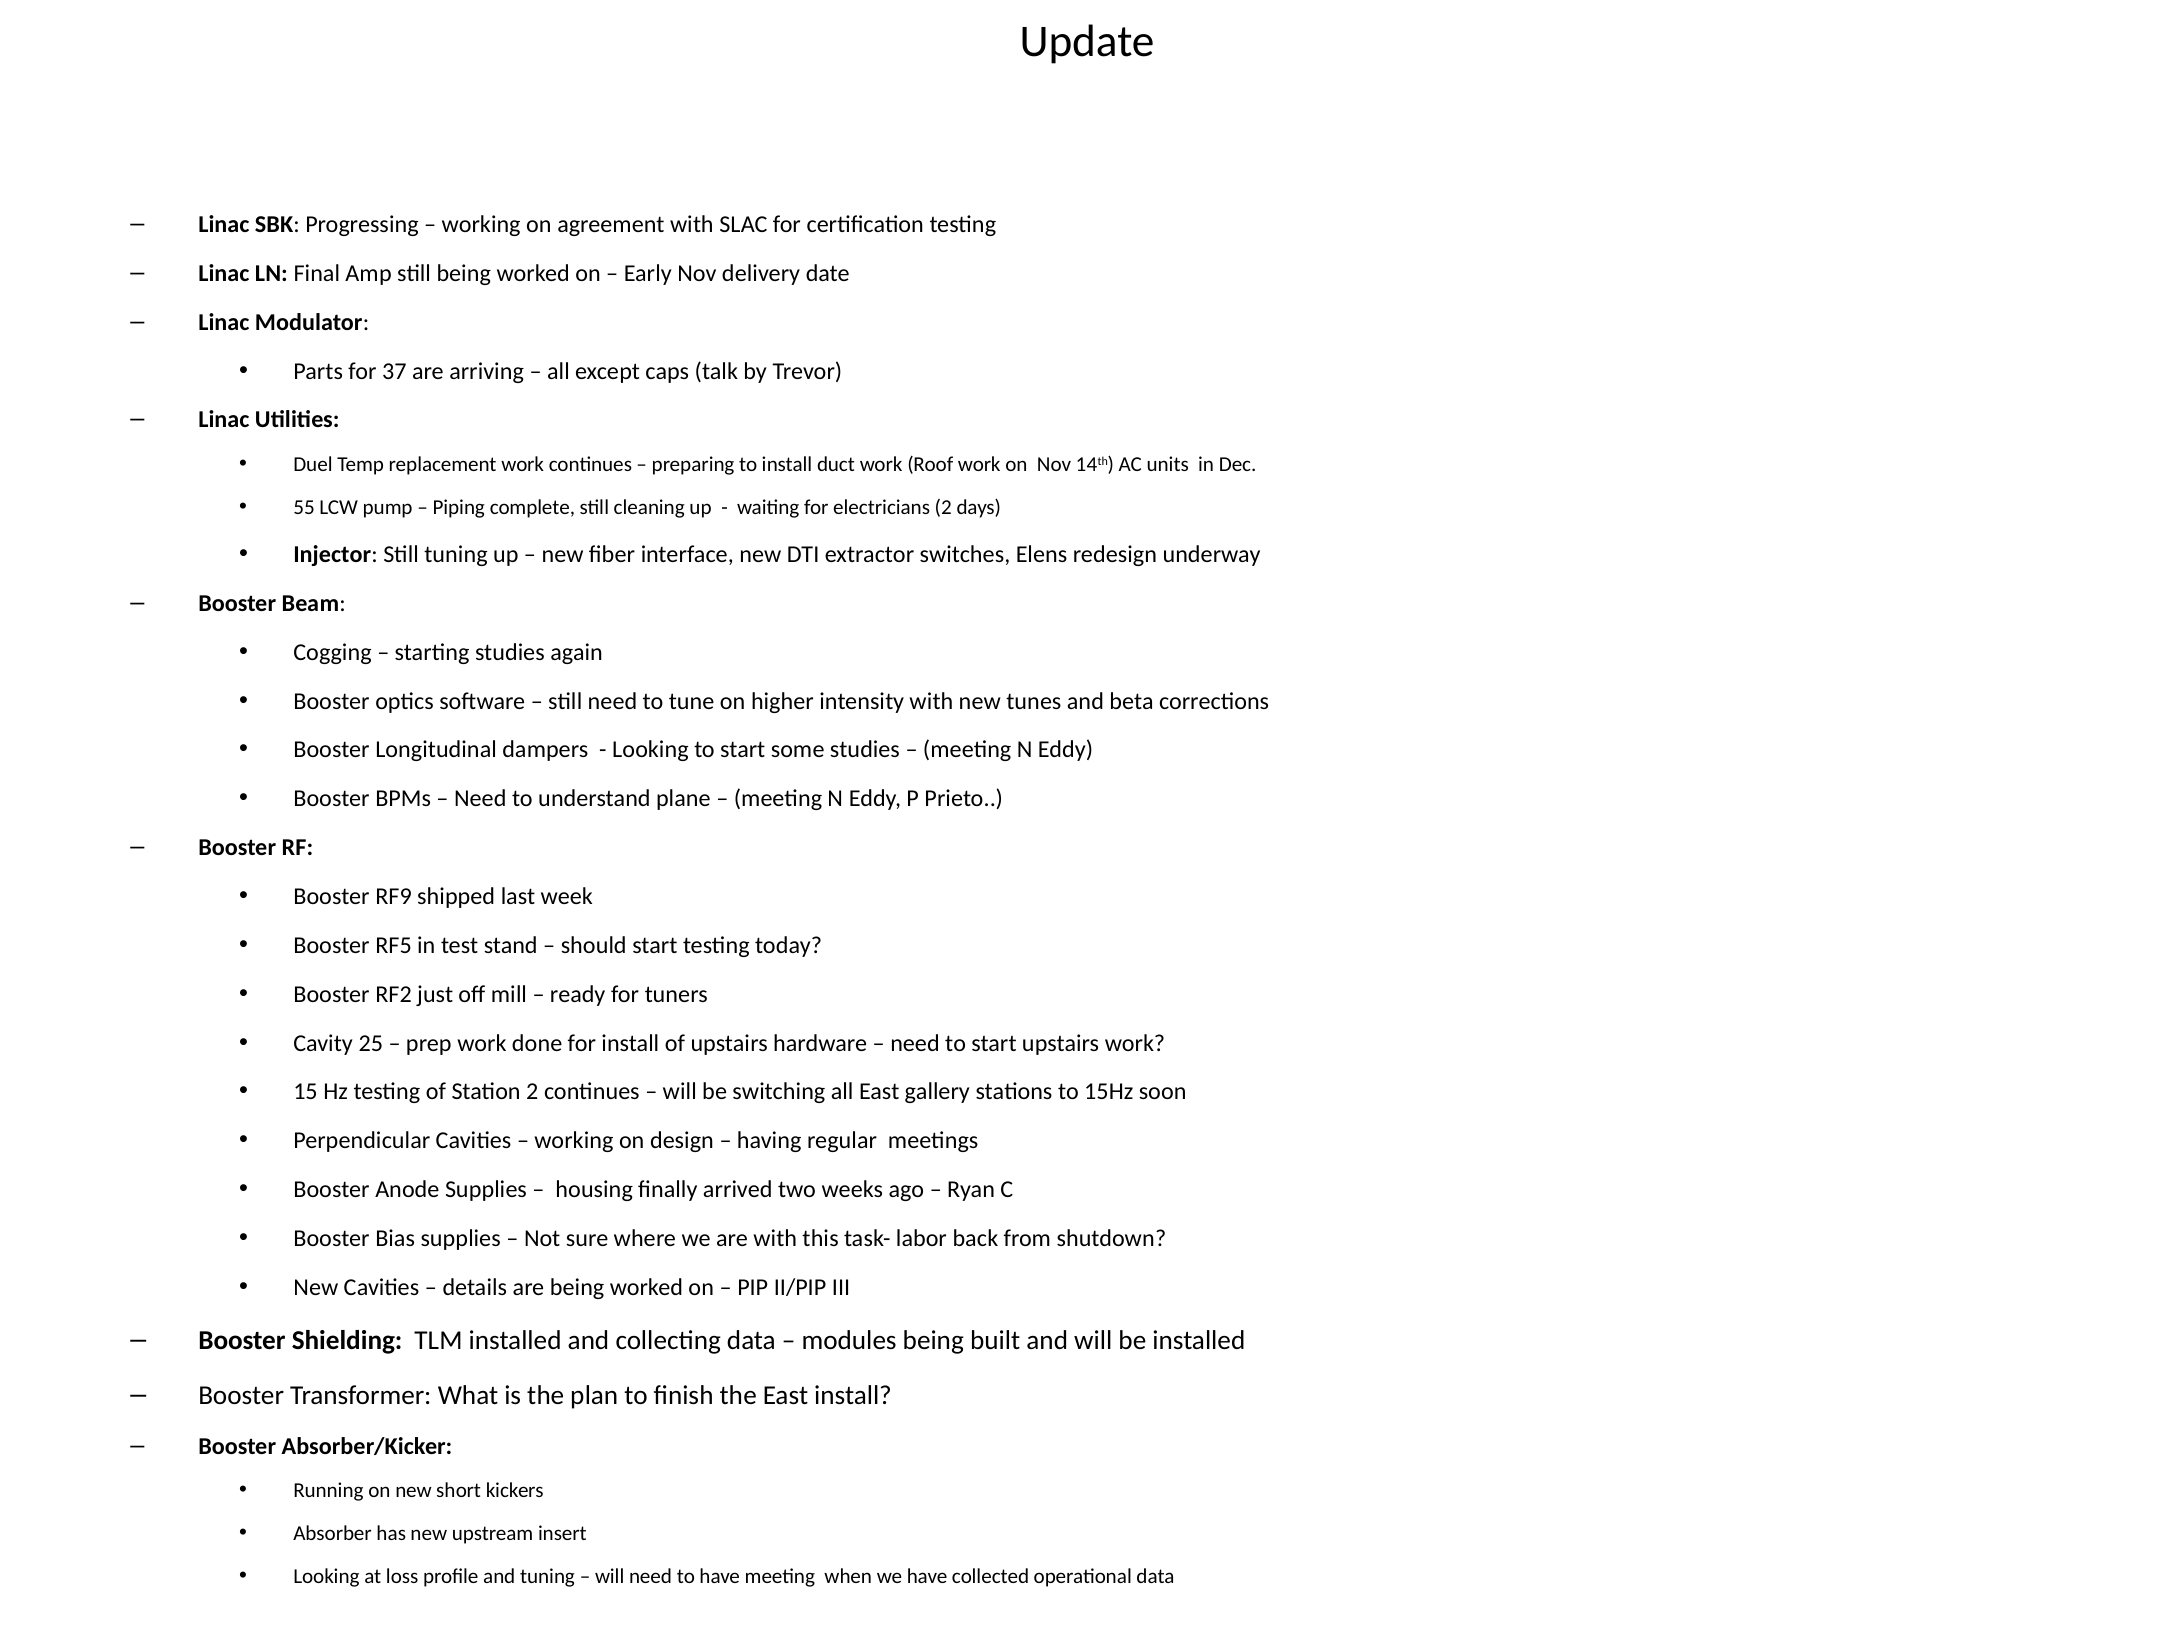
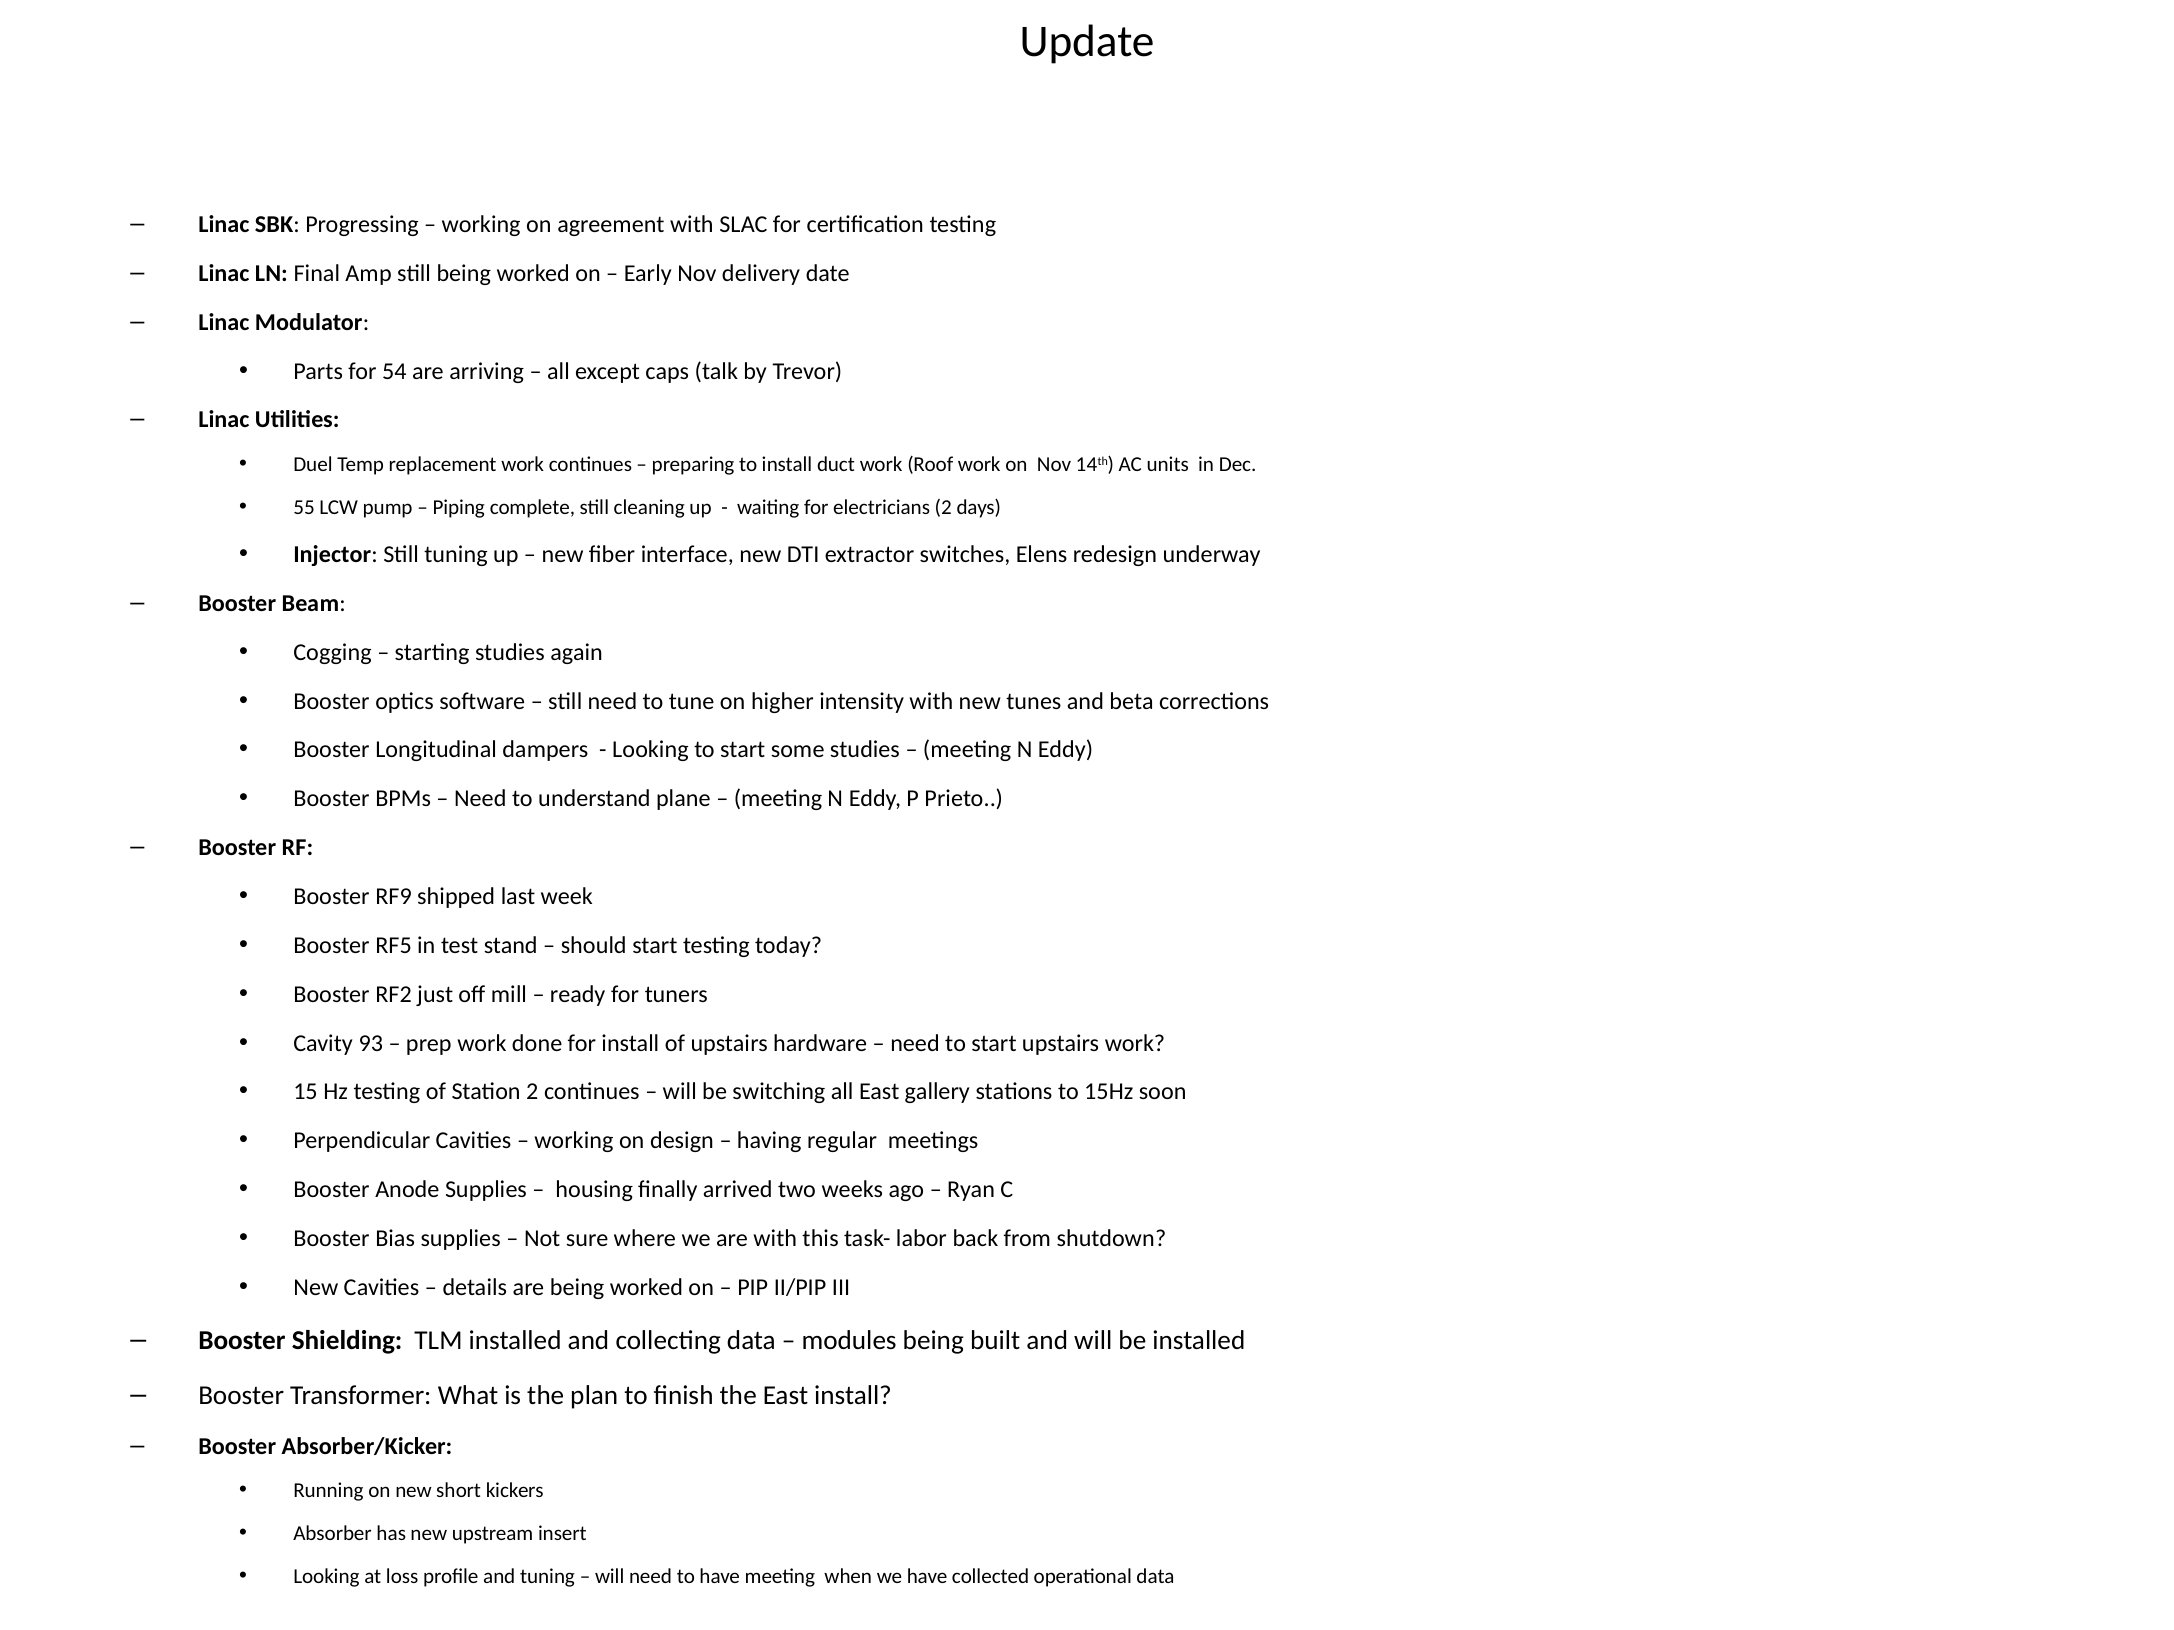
37: 37 -> 54 (394, 371)
25: 25 -> 93 (371, 1043)
